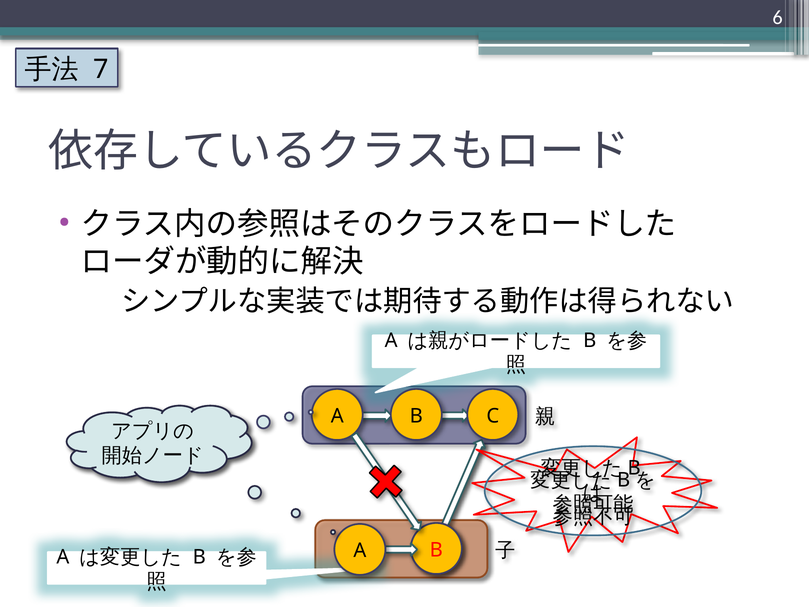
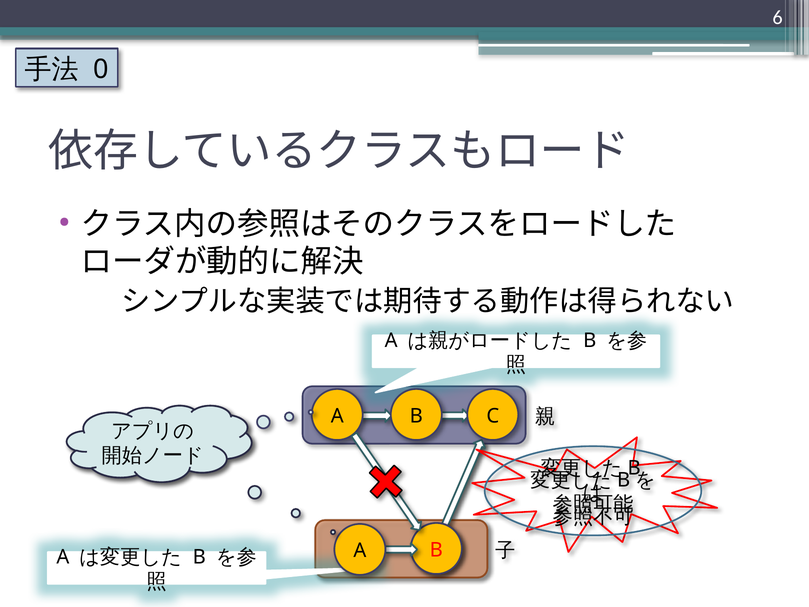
7: 7 -> 0 (101, 70)
